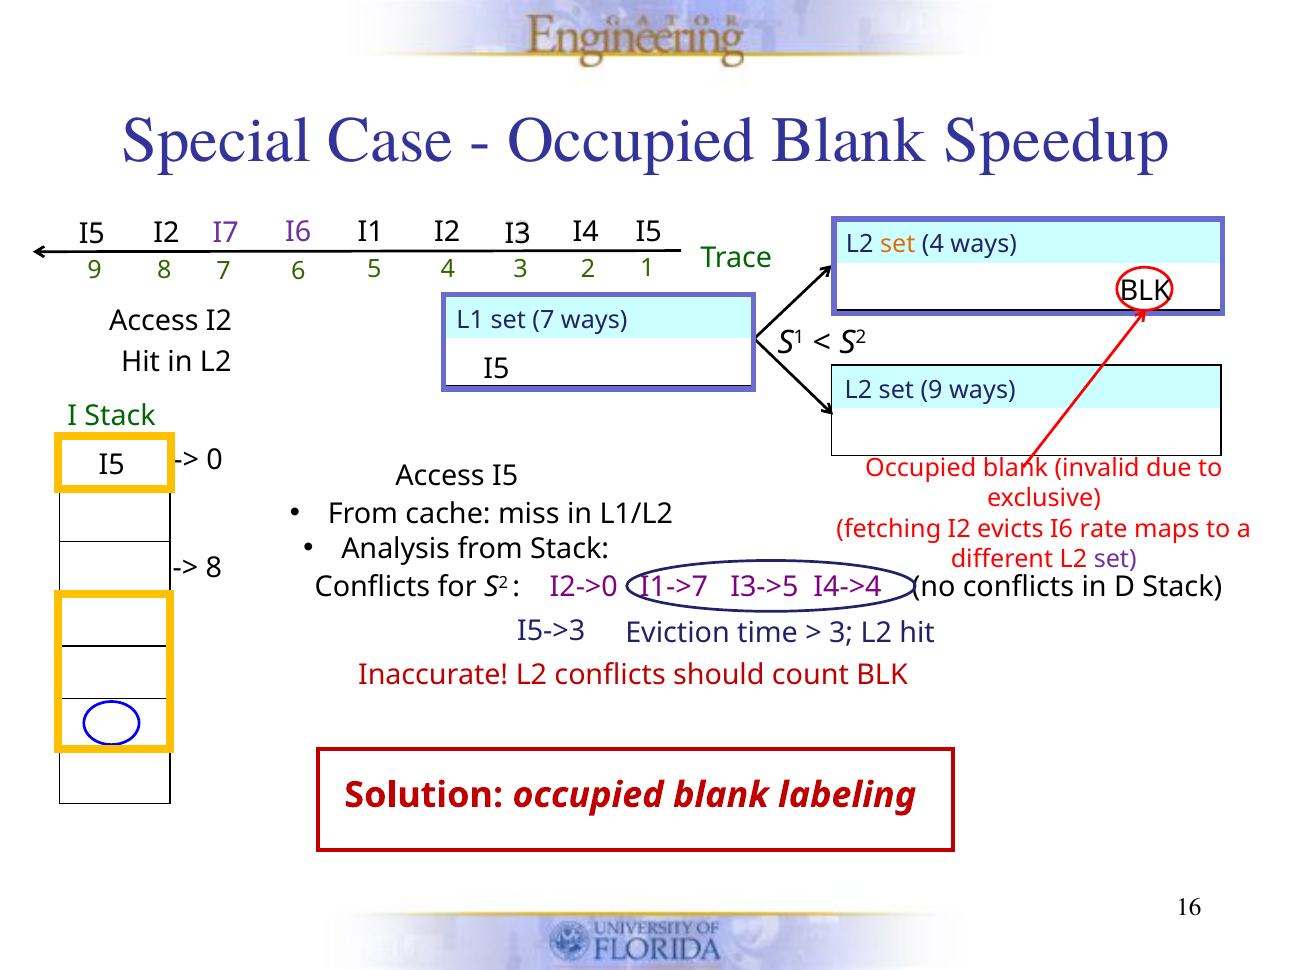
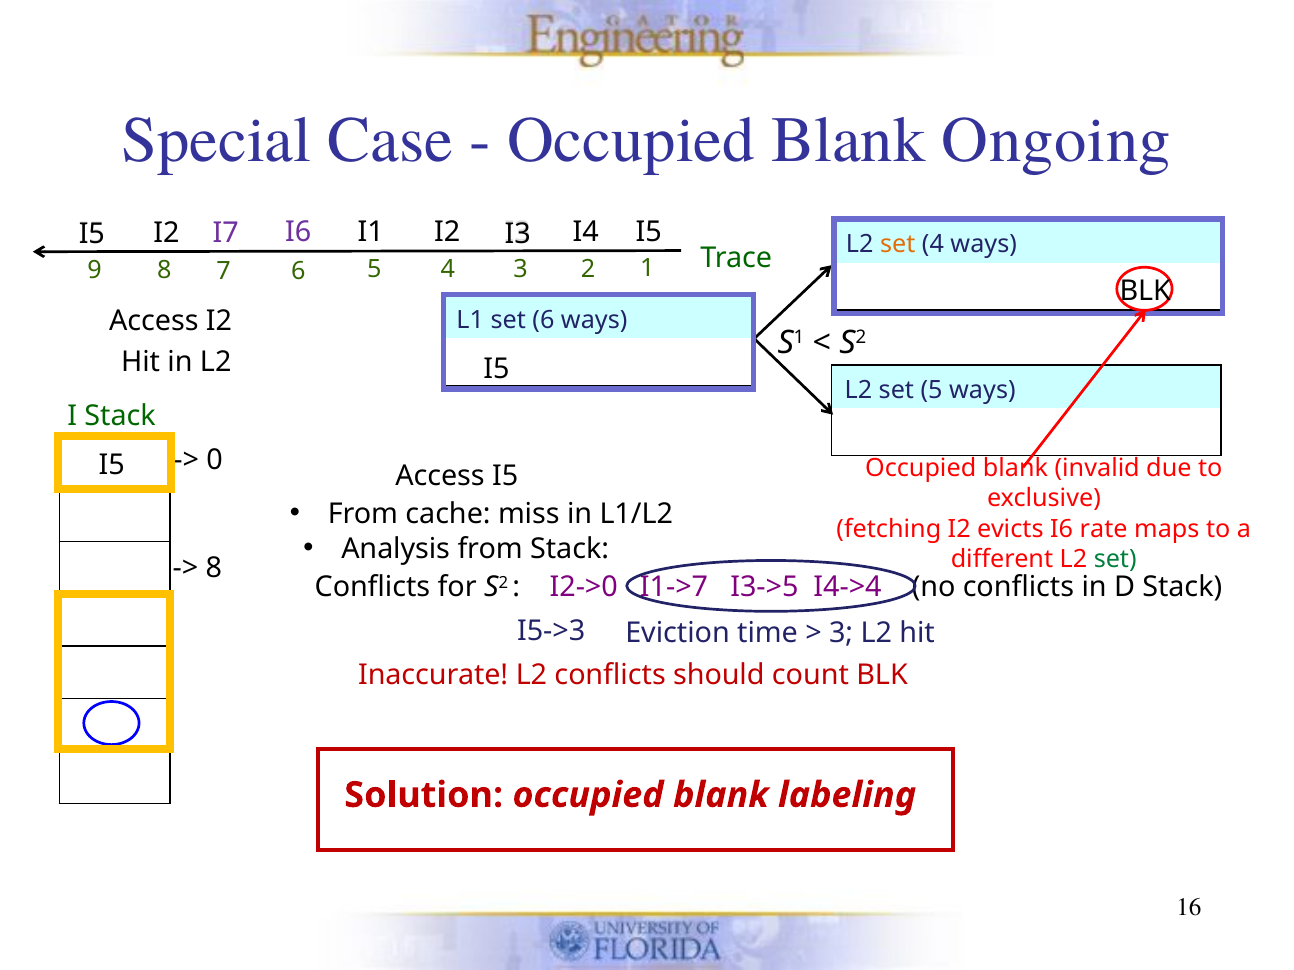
Speedup: Speedup -> Ongoing (1057, 141)
set 7: 7 -> 6 (543, 320)
set 9: 9 -> 5 (932, 390)
set colour: purple -> green (1115, 559)
